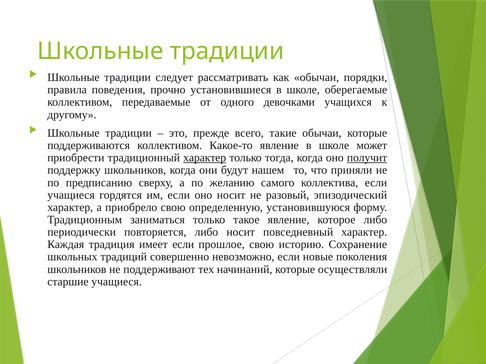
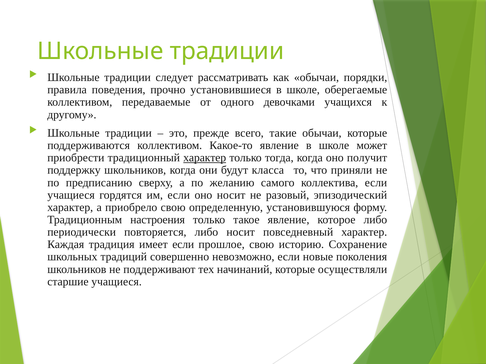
получит underline: present -> none (367, 158)
нашем: нашем -> класса (268, 170)
заниматься: заниматься -> настроения (158, 220)
